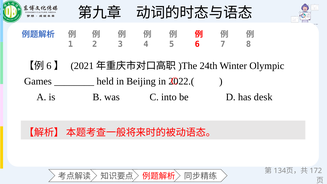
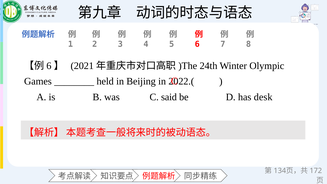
into: into -> said (169, 97)
